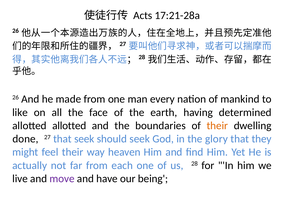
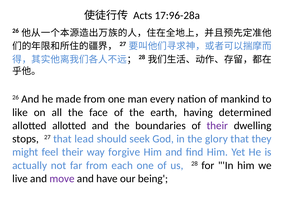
17:21-28a: 17:21-28a -> 17:96-28a (177, 15)
their colour: orange -> purple (217, 126)
done: done -> stops (26, 139)
that seek: seek -> lead (84, 139)
heaven: heaven -> forgive (124, 152)
